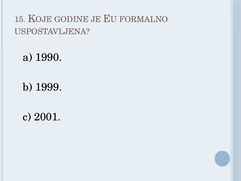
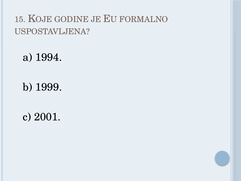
1990: 1990 -> 1994 (49, 57)
